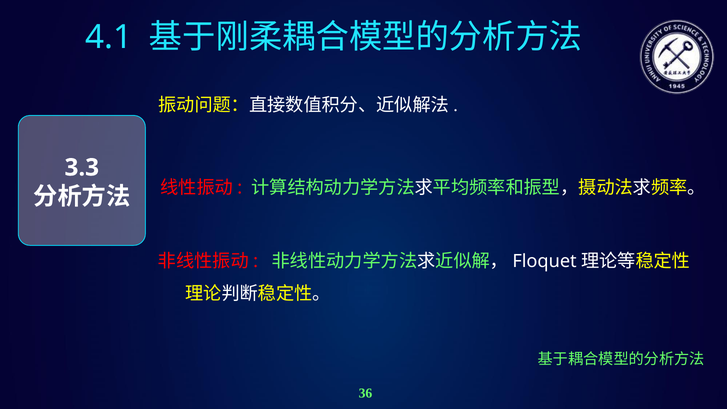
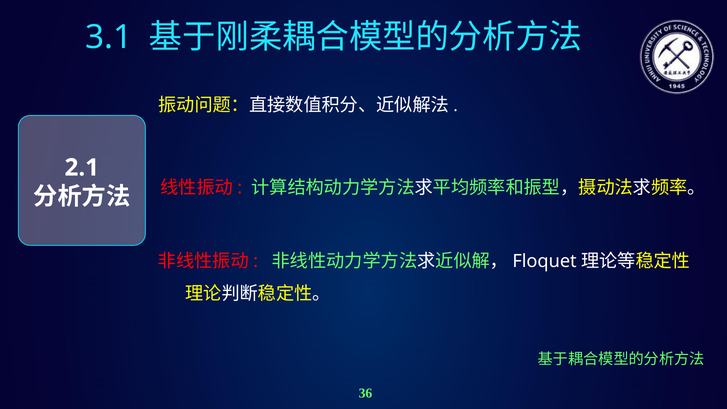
4.1: 4.1 -> 3.1 (109, 37)
3.3: 3.3 -> 2.1 (82, 168)
